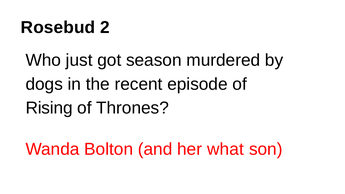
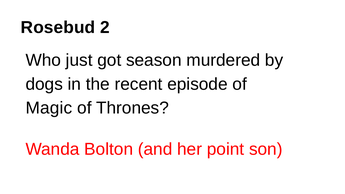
Rising: Rising -> Magic (49, 108)
what: what -> point (226, 149)
